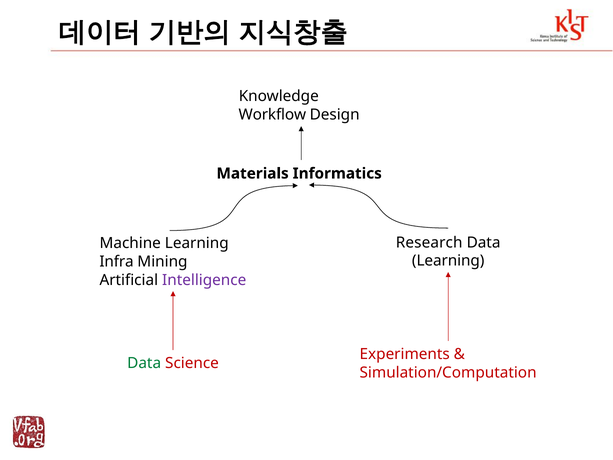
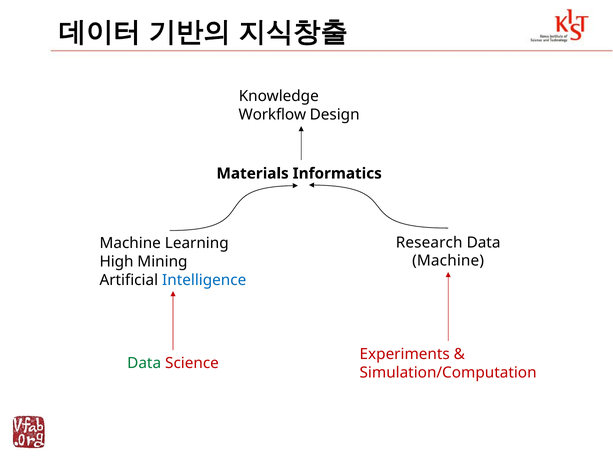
Learning: Learning -> Machine (448, 261)
Infra: Infra -> High (117, 261)
Intelligence colour: purple -> blue (204, 280)
